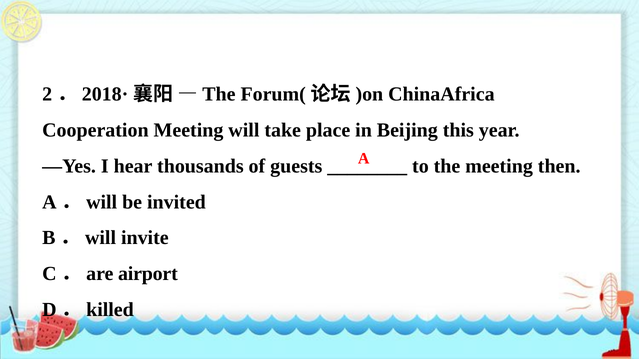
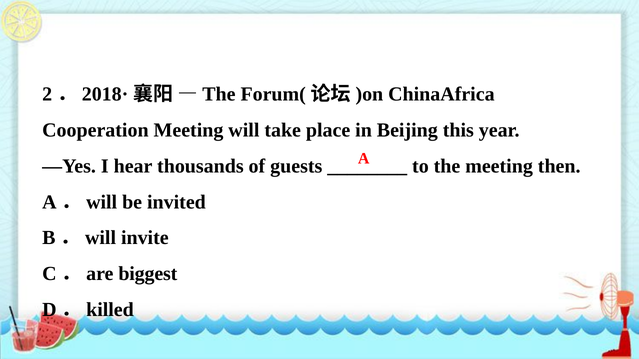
airport: airport -> biggest (148, 274)
